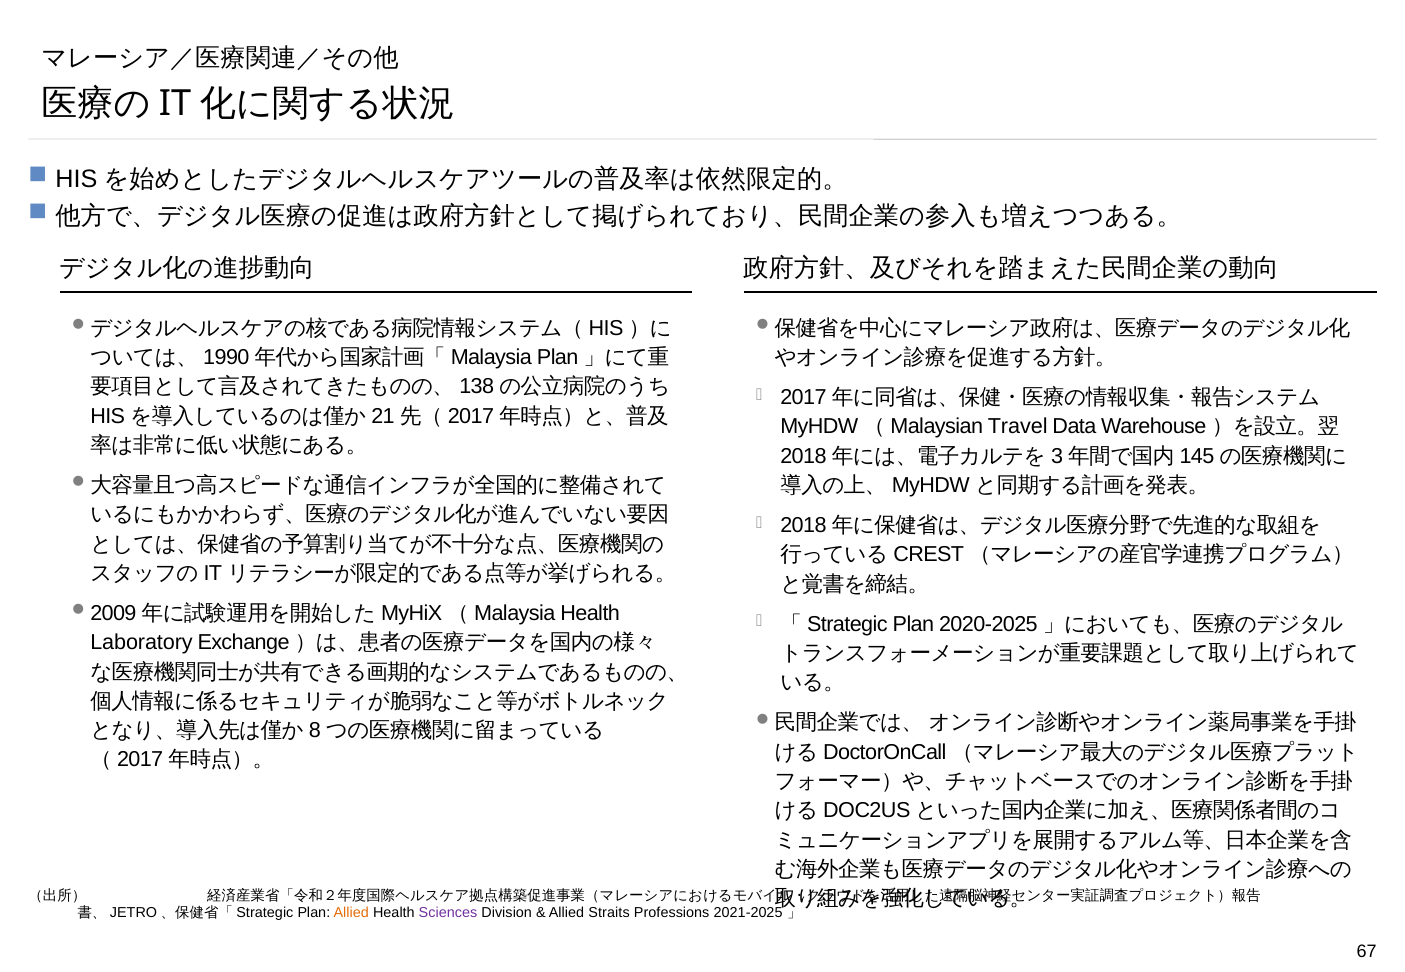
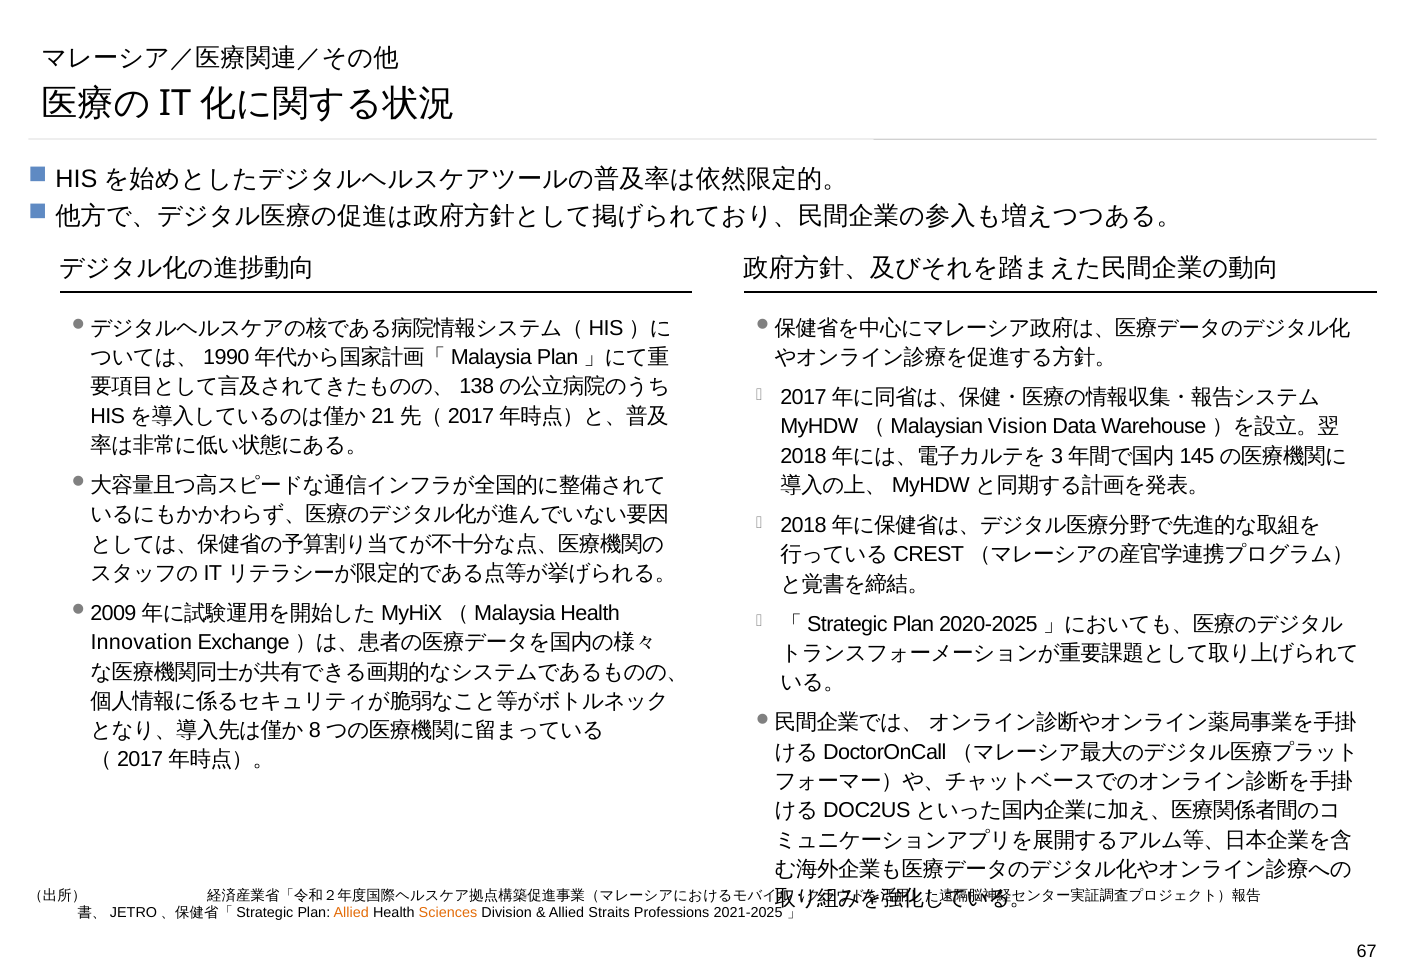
Travel: Travel -> Vision (1018, 427)
Laboratory: Laboratory -> Innovation (141, 643)
Sciences colour: purple -> orange (448, 914)
